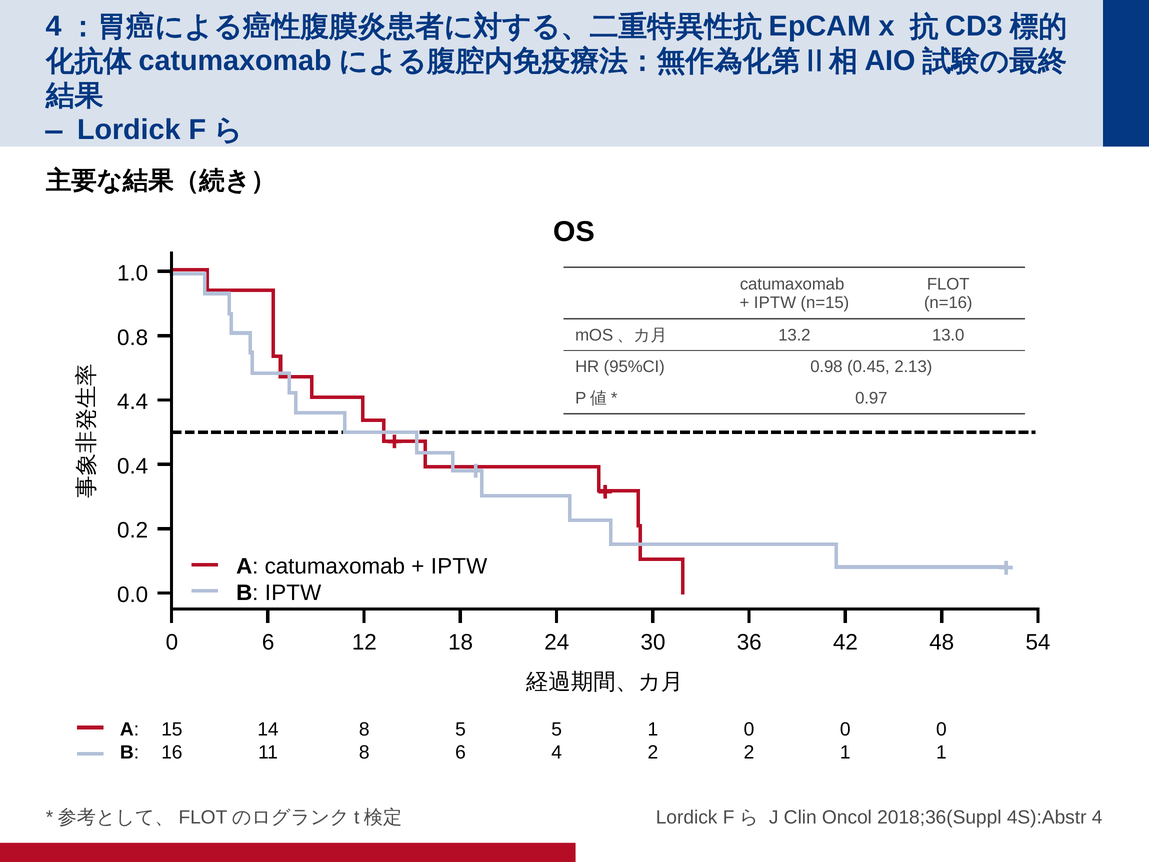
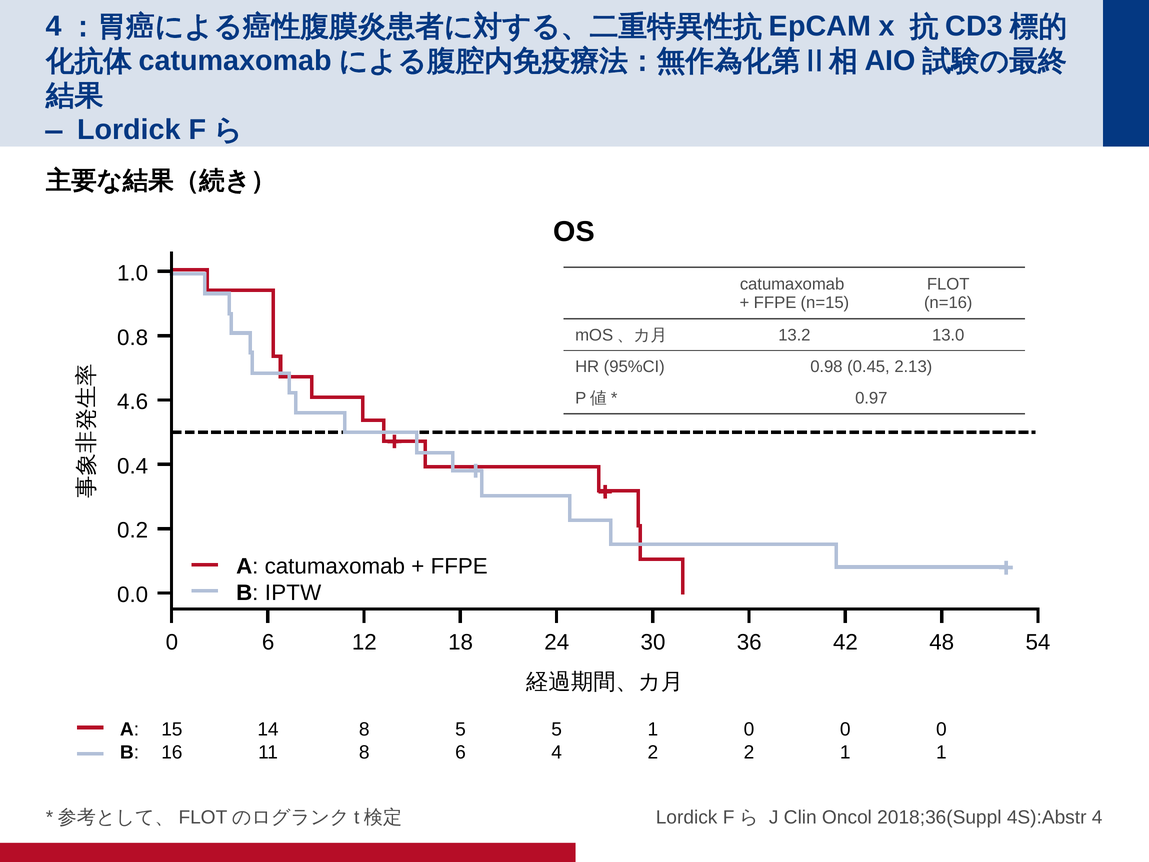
IPTW: IPTW -> FFPE (775, 303)
4.4: 4.4 -> 4.6 (133, 402)
IPTW: IPTW -> FFPE (459, 566)
